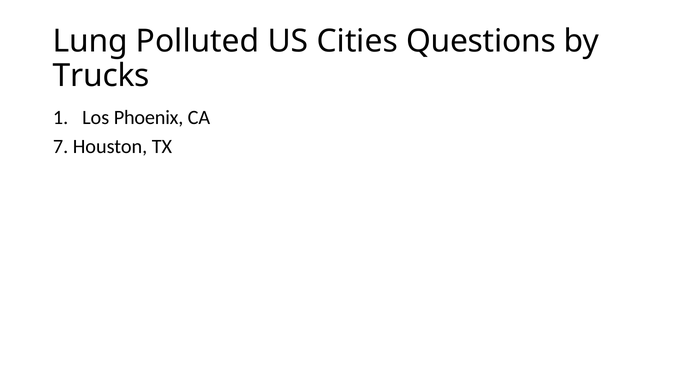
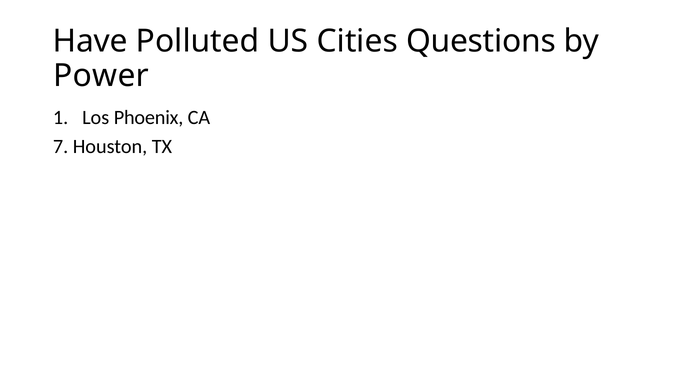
Lung: Lung -> Have (90, 41)
Trucks: Trucks -> Power (101, 75)
